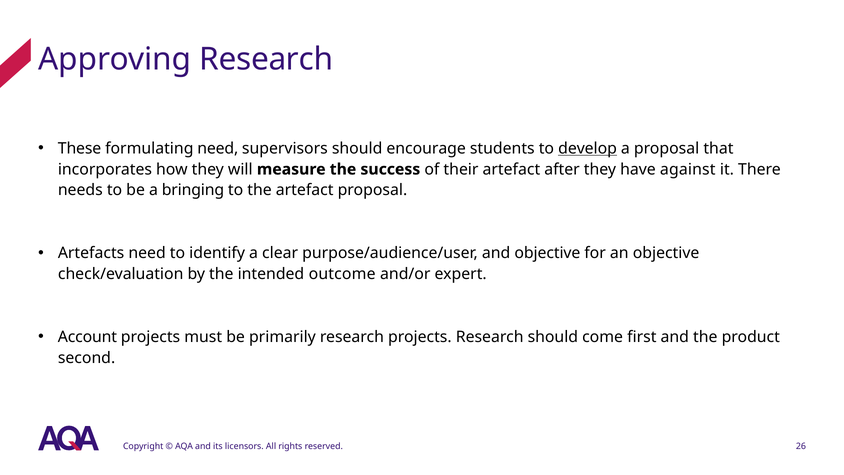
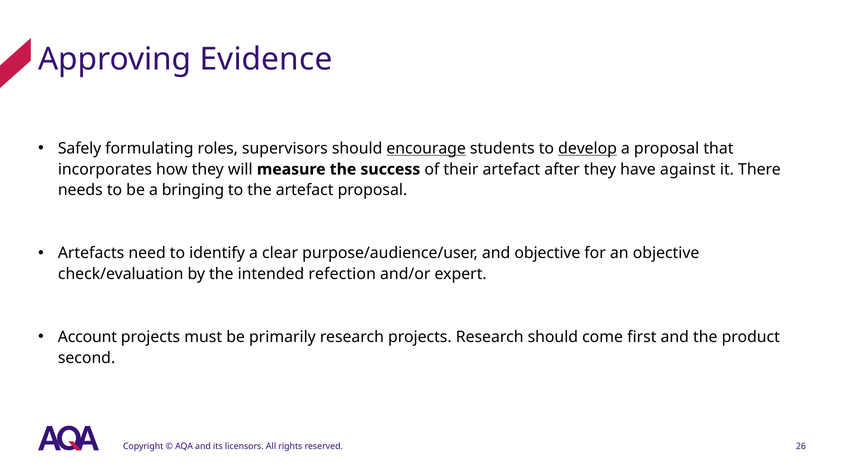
Approving Research: Research -> Evidence (266, 59)
These: These -> Safely (80, 148)
formulating need: need -> roles (218, 148)
encourage underline: none -> present (426, 148)
outcome: outcome -> refection (342, 274)
